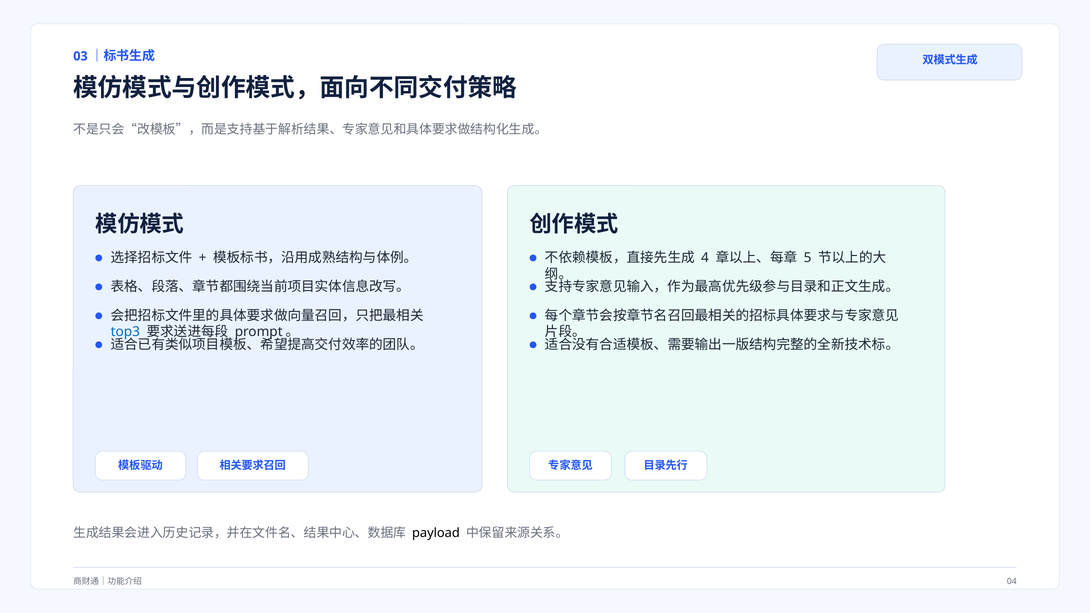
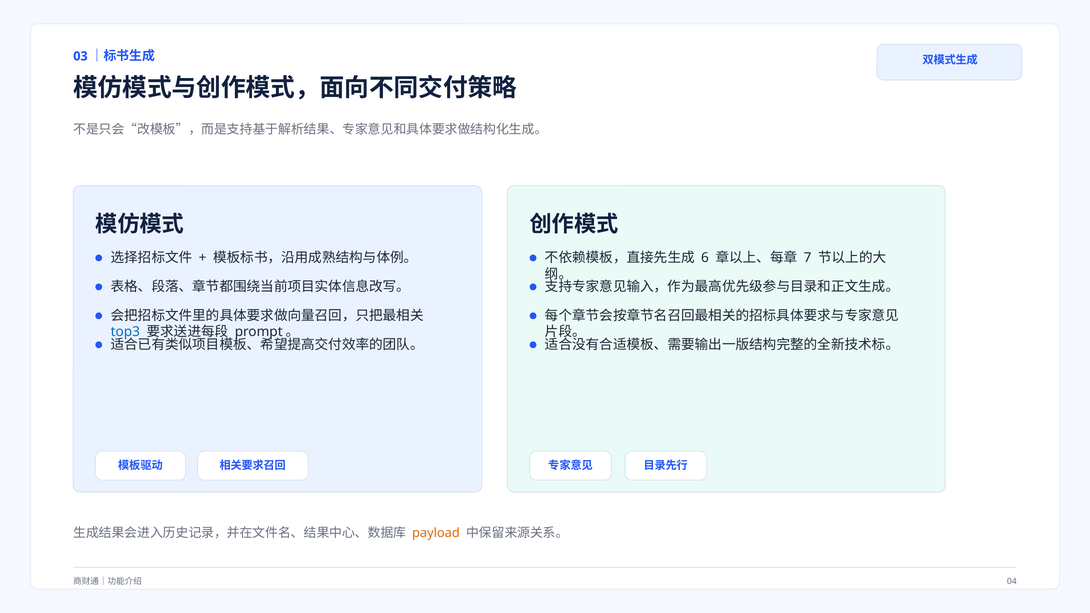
4: 4 -> 6 (705, 258)
5: 5 -> 7 (808, 258)
payload colour: black -> orange (436, 533)
